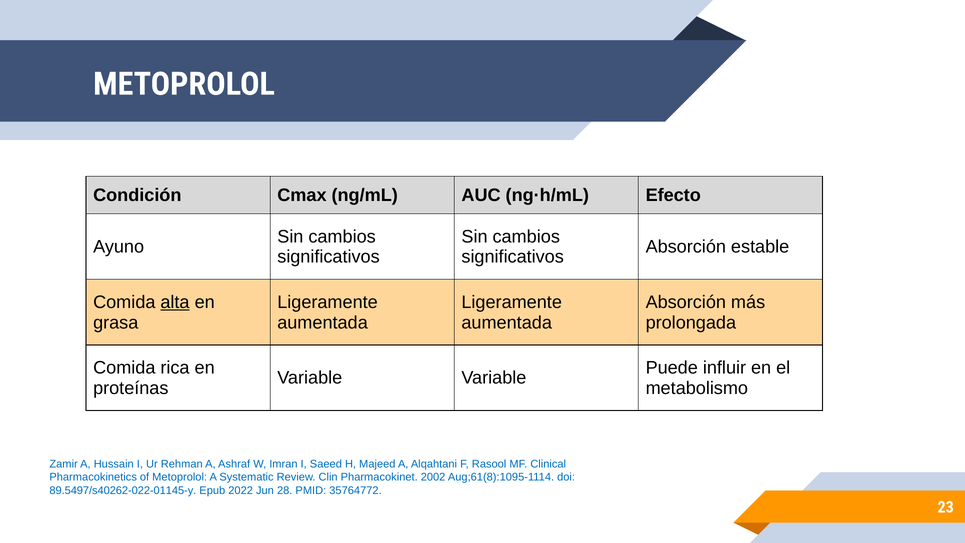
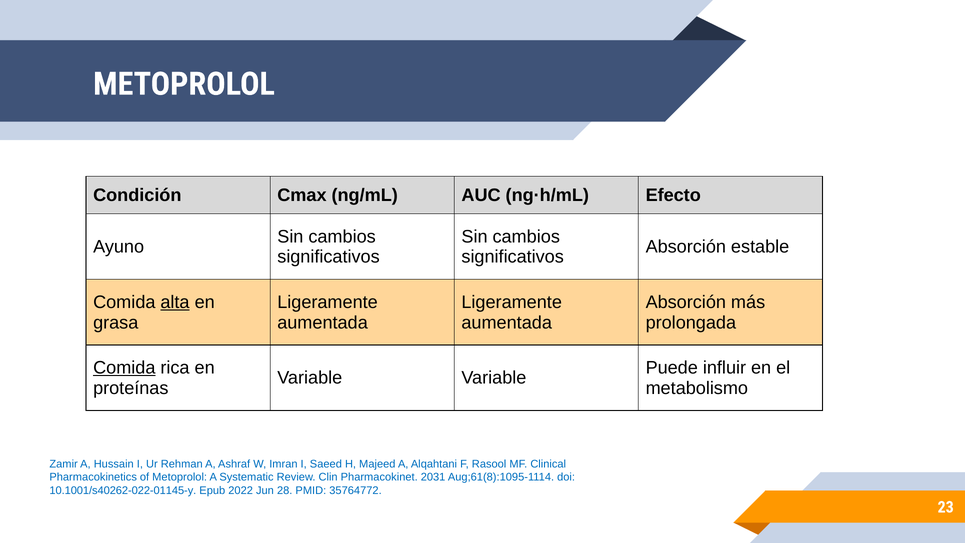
Comida underline: none -> present (124, 368)
2002: 2002 -> 2031 (433, 477)
89.5497/s40262-022-01145-y: 89.5497/s40262-022-01145-y -> 10.1001/s40262-022-01145-y (123, 490)
